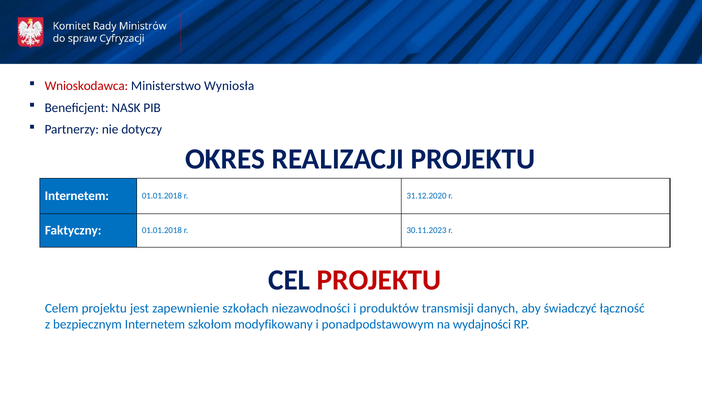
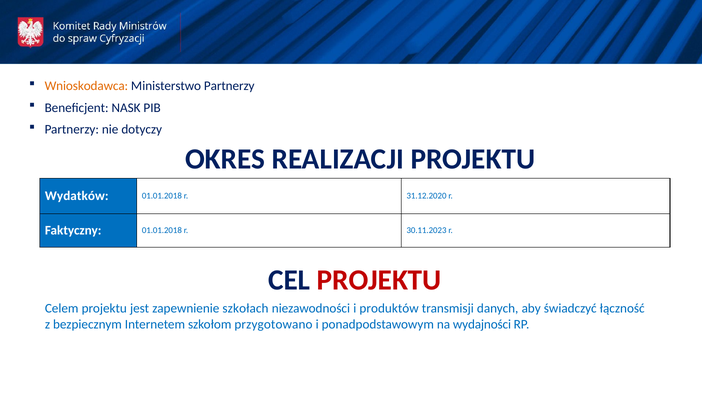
Wnioskodawca colour: red -> orange (86, 86)
Ministerstwo Wyniosła: Wyniosła -> Partnerzy (229, 86)
Internetem: Internetem -> Wydatków (77, 196)
modyfikowany: modyfikowany -> przygotowano (273, 324)
